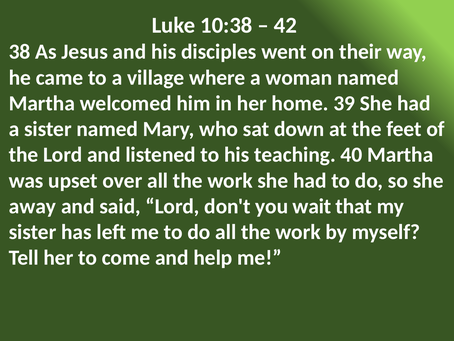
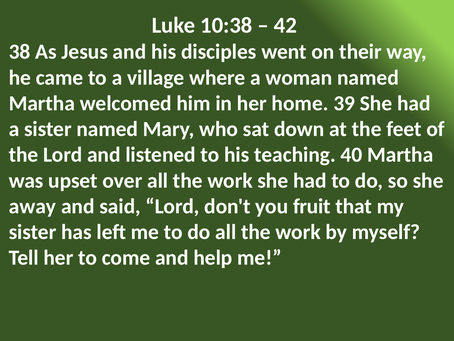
wait: wait -> fruit (312, 206)
